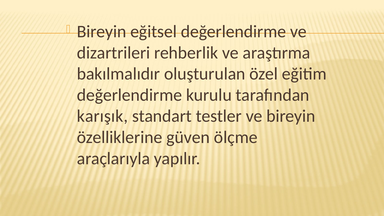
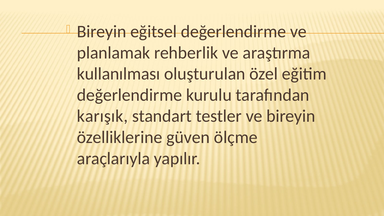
dizartrileri: dizartrileri -> planlamak (114, 53)
bakılmalıdır: bakılmalıdır -> kullanılması (119, 74)
